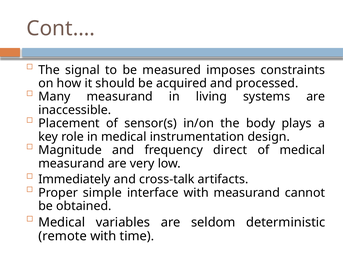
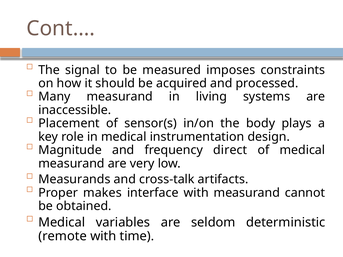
Immediately: Immediately -> Measurands (74, 180)
simple: simple -> makes (102, 193)
